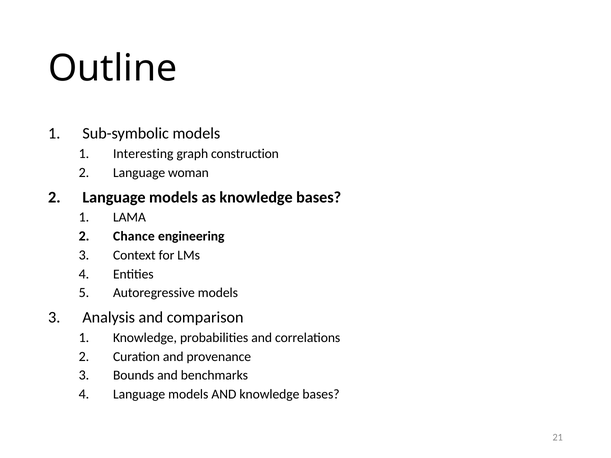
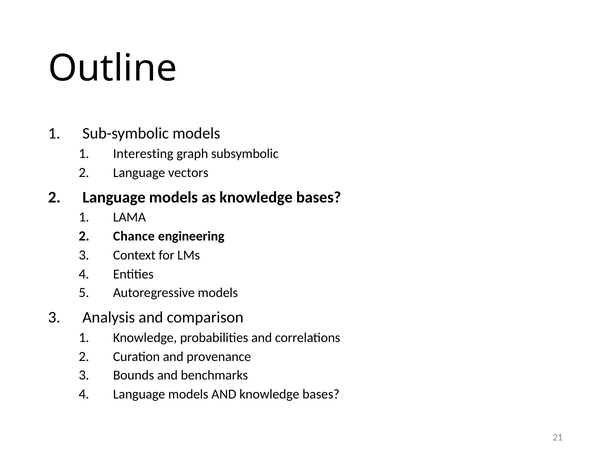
construction: construction -> subsymbolic (245, 154)
woman: woman -> vectors (188, 173)
